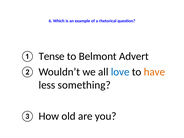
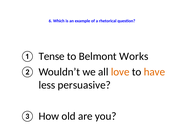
Advert: Advert -> Works (134, 56)
love colour: blue -> orange (120, 72)
something: something -> persuasive (84, 85)
